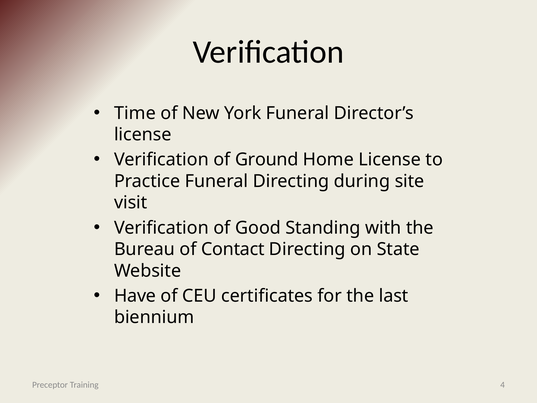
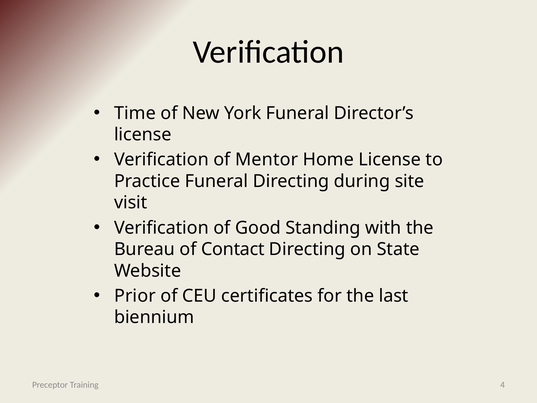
Ground: Ground -> Mentor (267, 160)
Have: Have -> Prior (135, 296)
